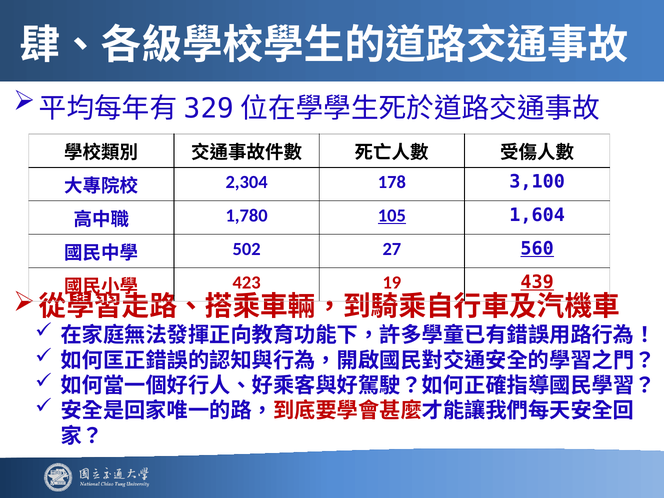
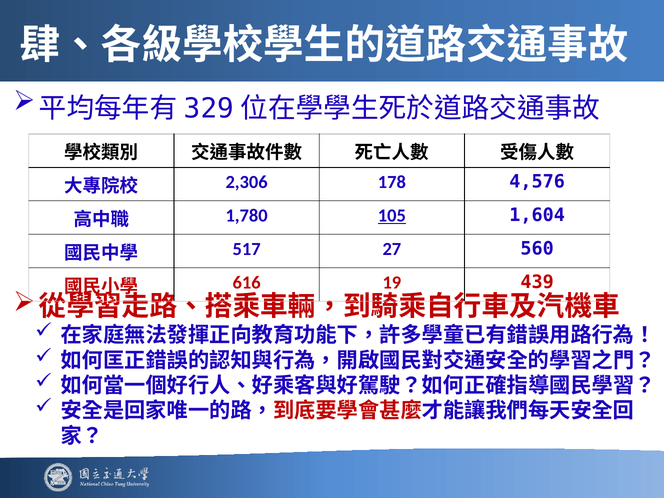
2,304: 2,304 -> 2,306 (247, 182)
3,100: 3,100 -> 4,576 (537, 182)
502: 502 -> 517 (247, 249)
560 underline: present -> none (537, 249)
423: 423 -> 616 (247, 283)
439 underline: present -> none (537, 282)
